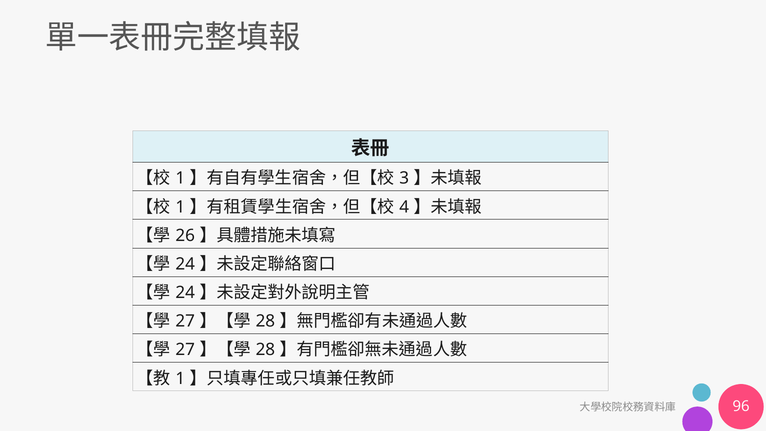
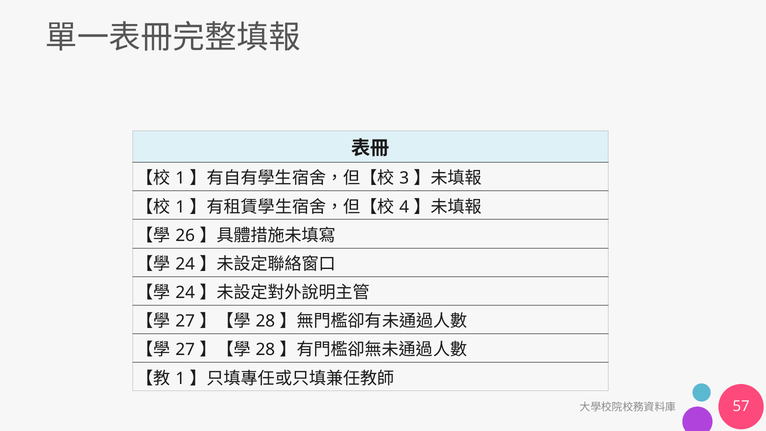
96: 96 -> 57 (741, 406)
